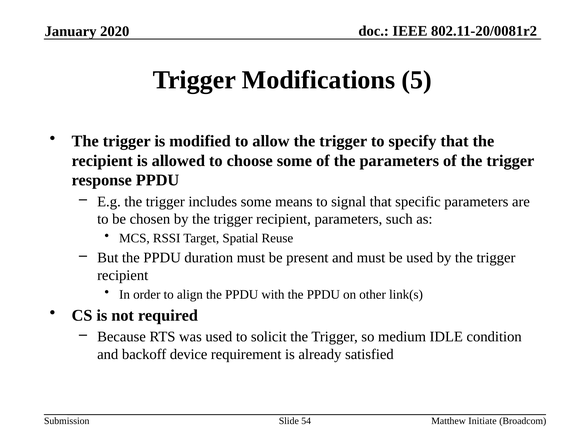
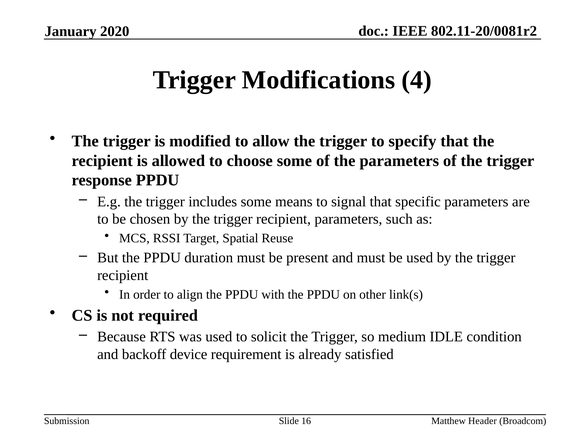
5: 5 -> 4 (417, 80)
54: 54 -> 16 (306, 421)
Initiate: Initiate -> Header (483, 421)
